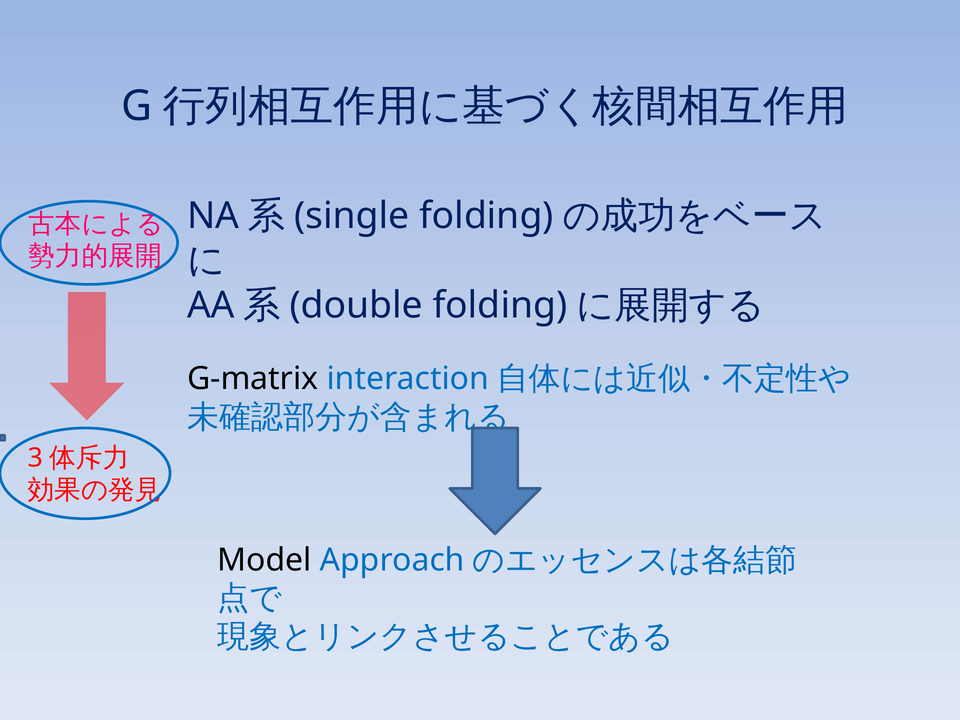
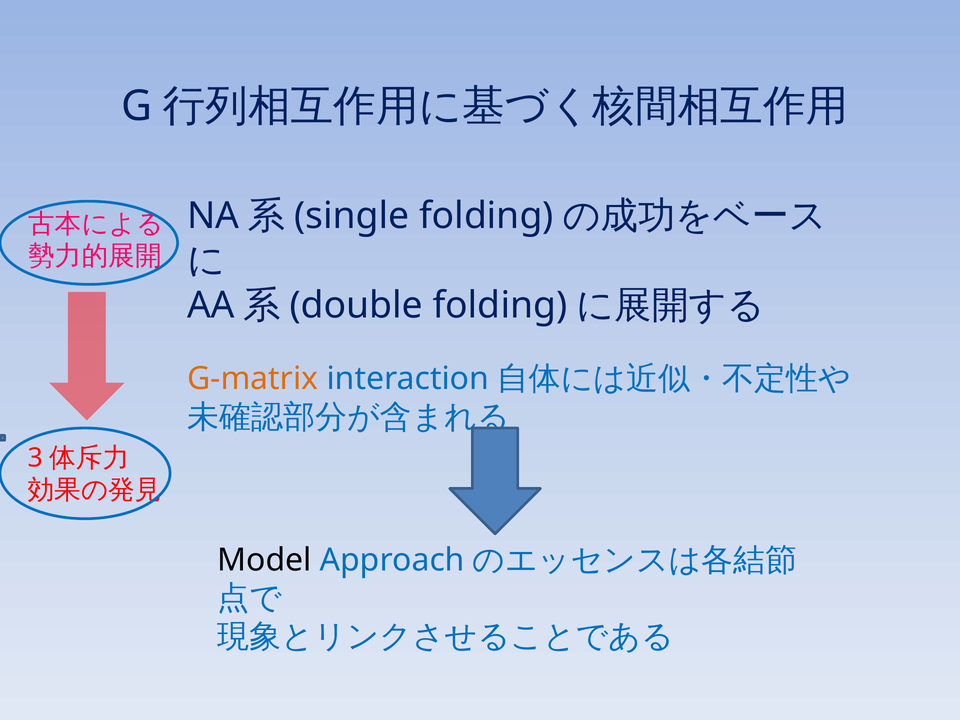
G-matrix colour: black -> orange (253, 379)
